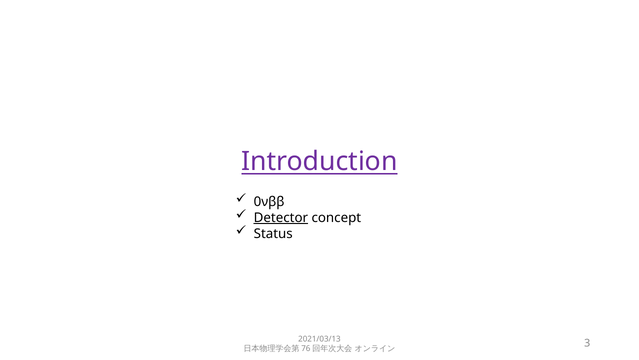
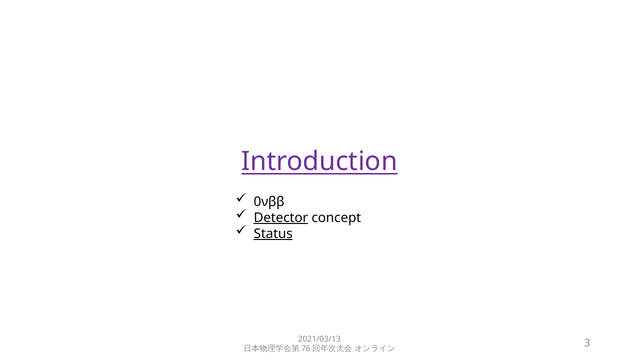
Status underline: none -> present (273, 233)
